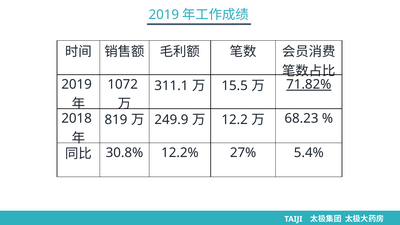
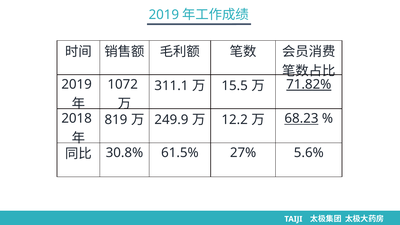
68.23 underline: none -> present (301, 119)
12.2%: 12.2% -> 61.5% (180, 153)
5.4%: 5.4% -> 5.6% (309, 153)
